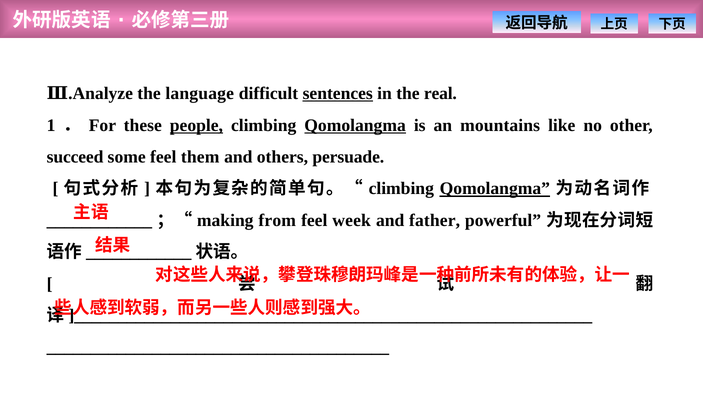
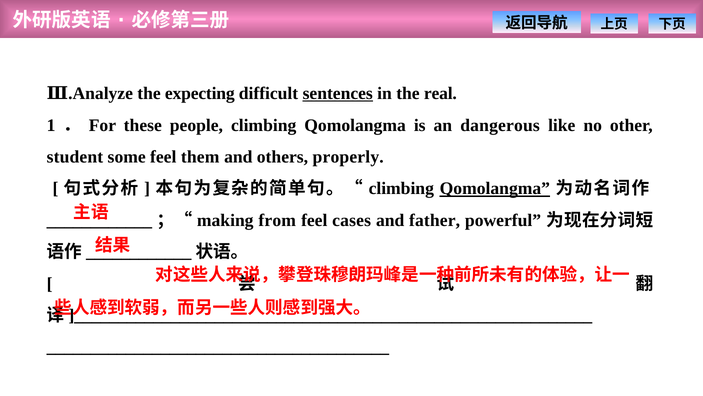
language: language -> expecting (200, 94)
people underline: present -> none (196, 125)
Qomolangma underline: present -> none (355, 125)
mountains: mountains -> dangerous (500, 125)
succeed: succeed -> student (75, 157)
persuade: persuade -> properly (348, 157)
week: week -> cases (352, 220)
